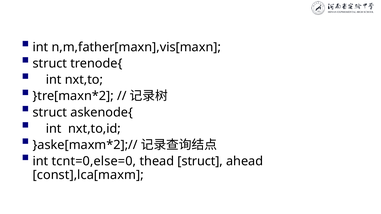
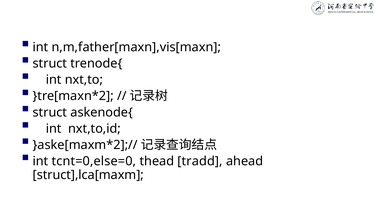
thead struct: struct -> tradd (200, 161)
const],lca[maxm: const],lca[maxm -> struct],lca[maxm (88, 175)
